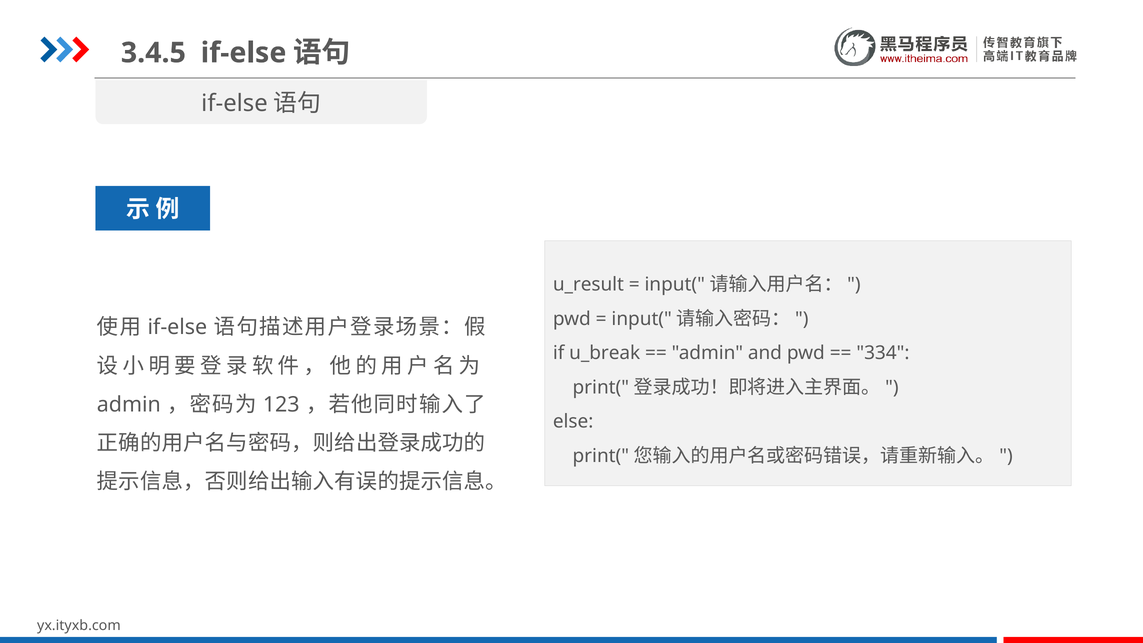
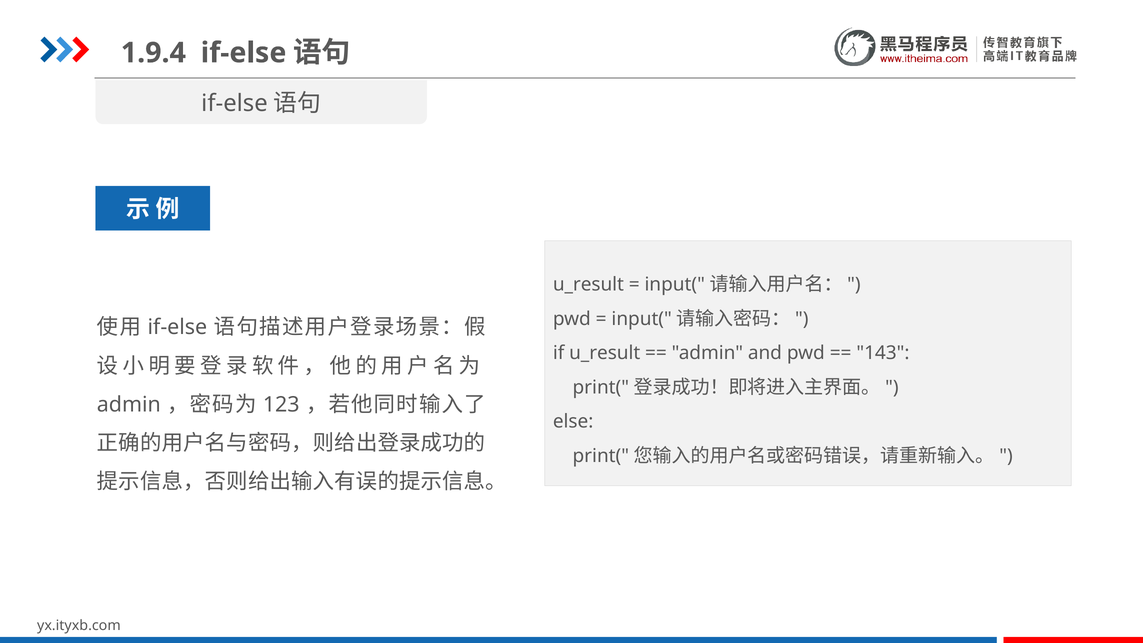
3.4.5: 3.4.5 -> 1.9.4 (153, 53)
if u_break: u_break -> u_result (605, 353)
334: 334 -> 143 (883, 353)
